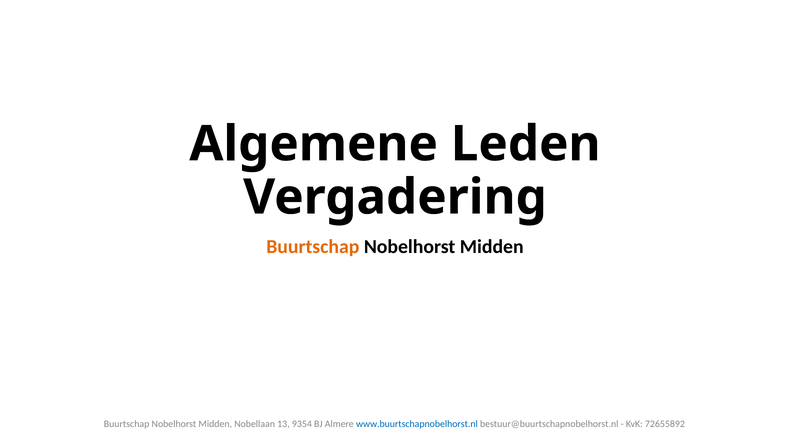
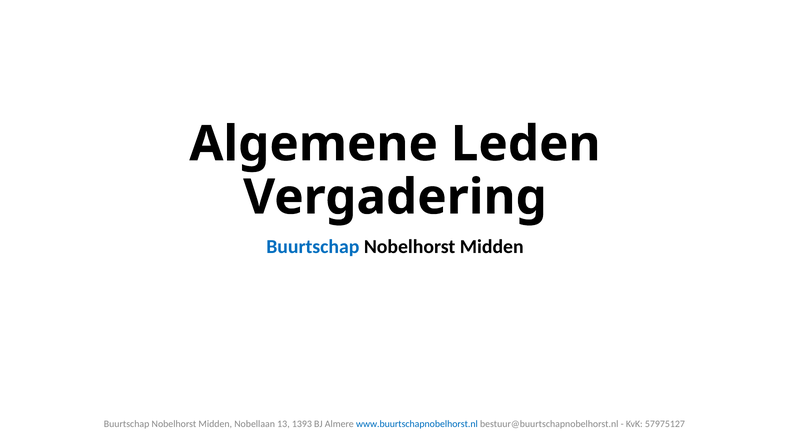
Buurtschap colour: orange -> blue (313, 247)
9354: 9354 -> 1393 (302, 424)
72655892: 72655892 -> 57975127 (665, 424)
